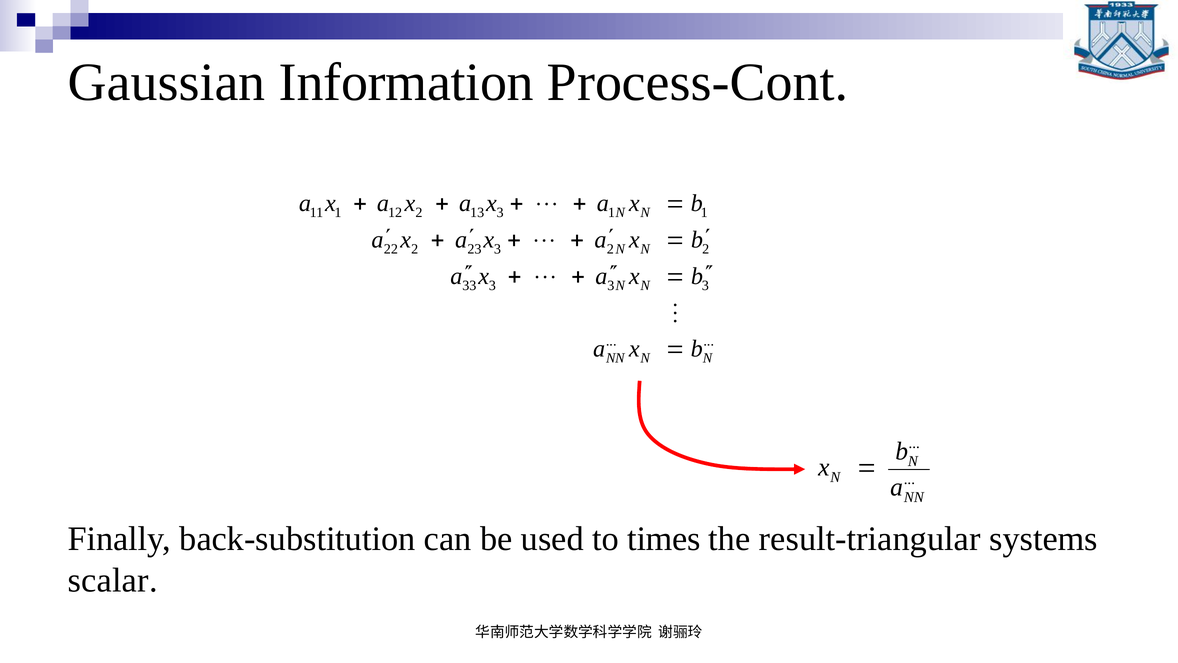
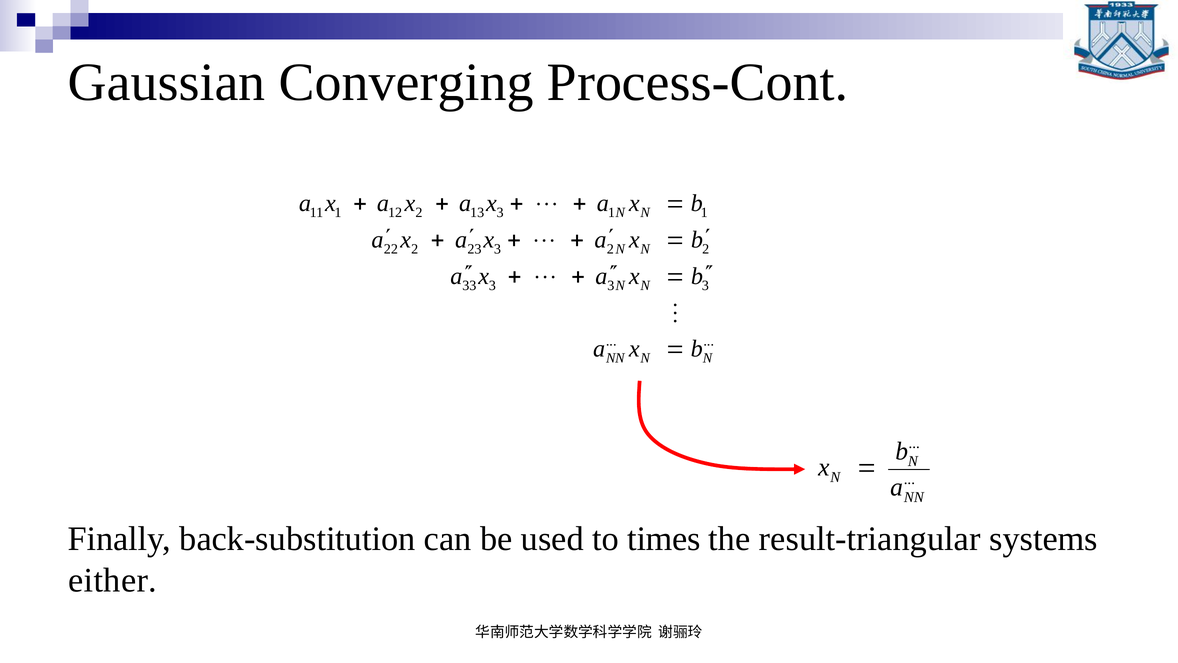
Information: Information -> Converging (406, 82)
scalar: scalar -> either (113, 580)
